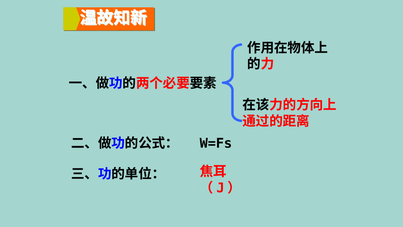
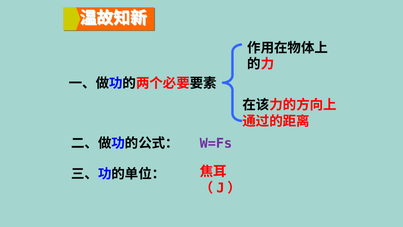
W=Fs colour: black -> purple (216, 143)
